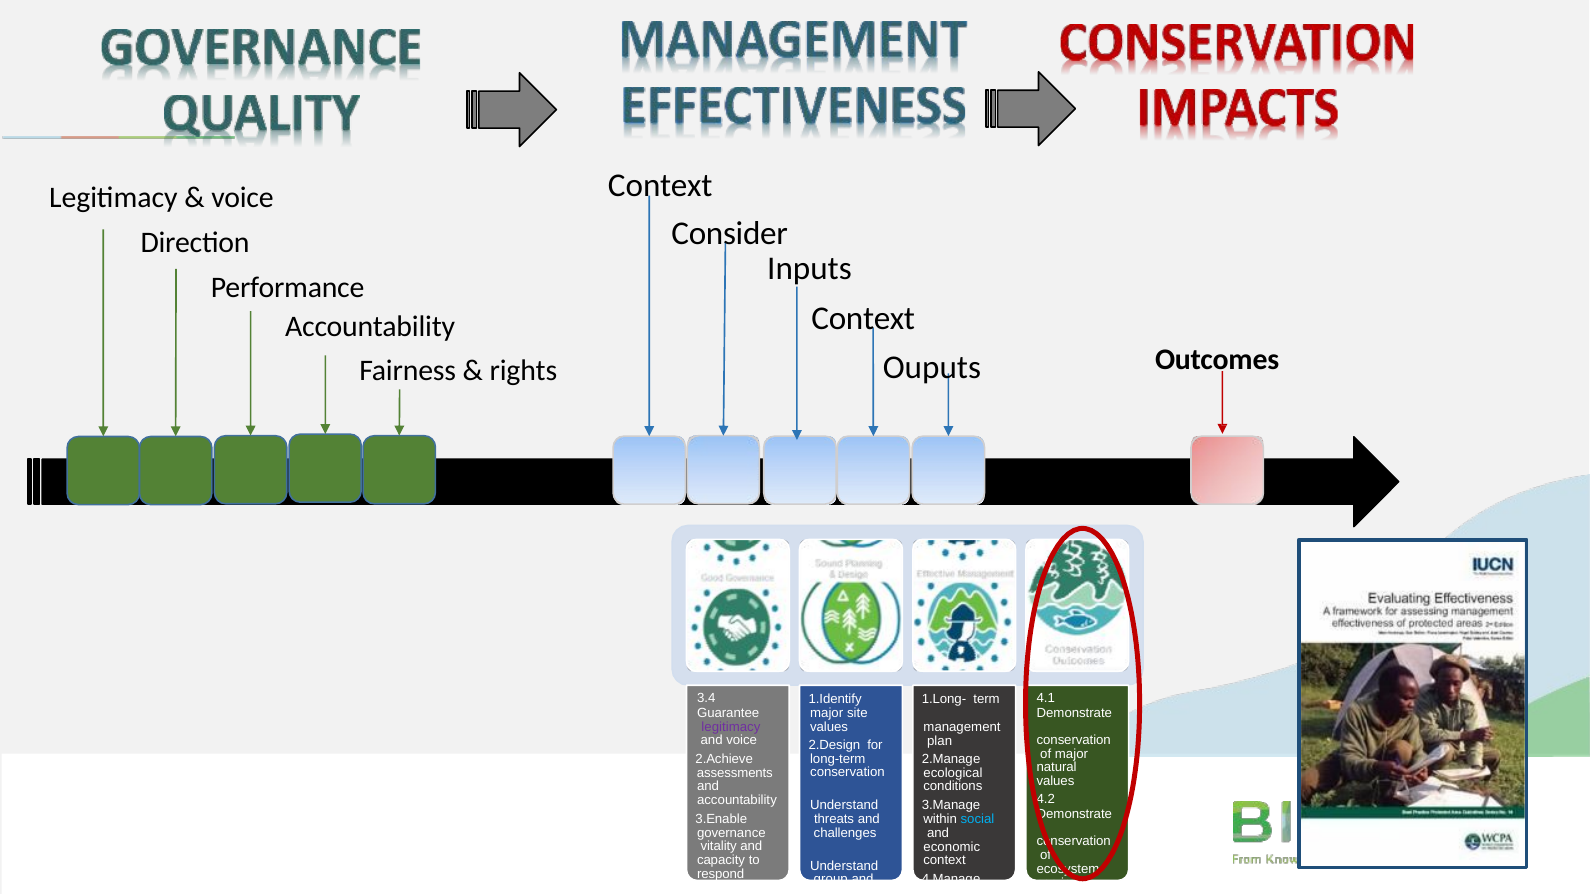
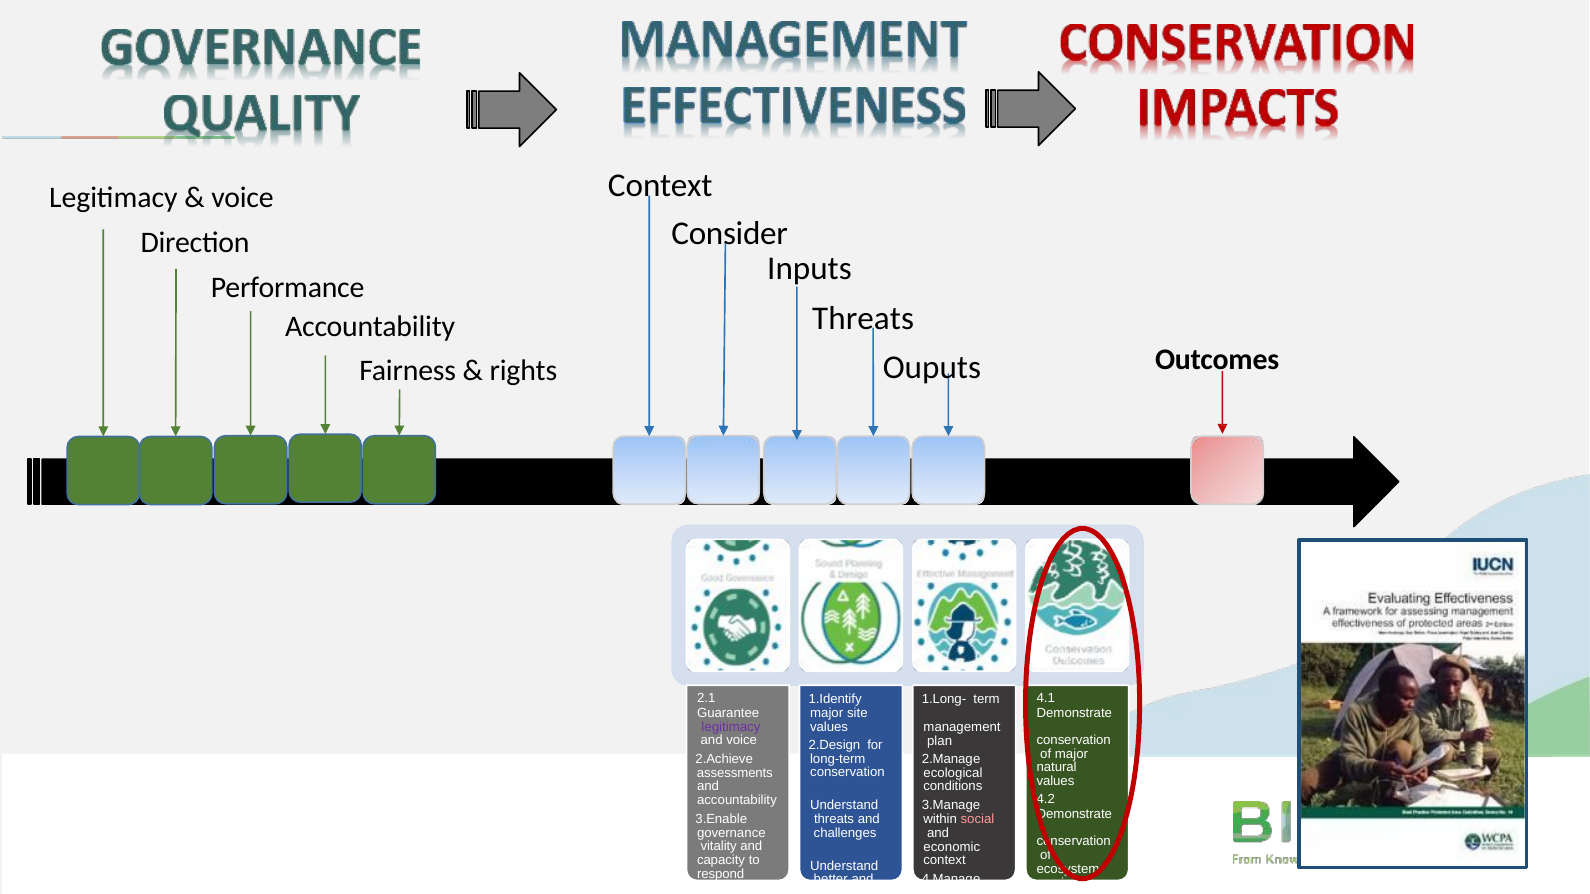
Context: Context -> Threats (863, 319)
3.4: 3.4 -> 2.1 (706, 698)
social colour: light blue -> pink (978, 820)
group: group -> better (831, 880)
